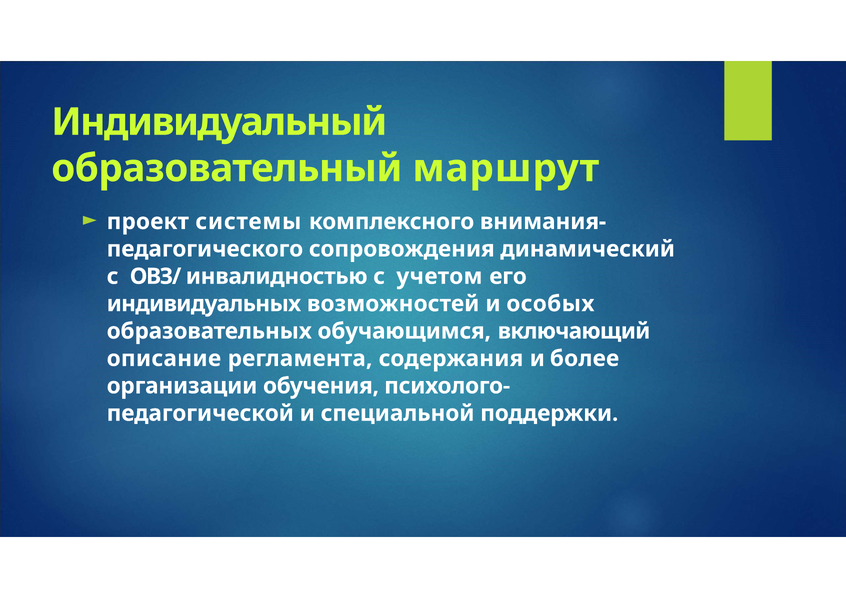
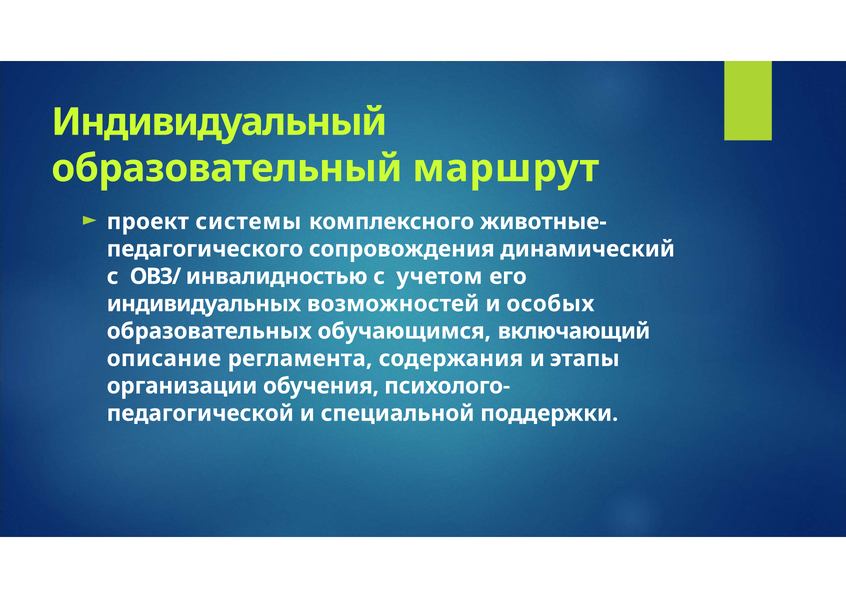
внимания-: внимания- -> животные- (543, 222)
более: более -> этапы (585, 359)
